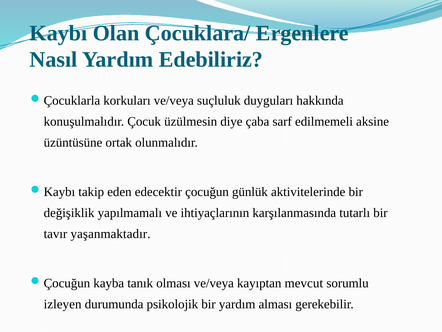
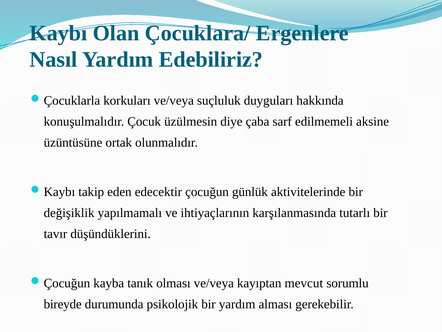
yaşanmaktadır: yaşanmaktadır -> düşündüklerini (111, 233)
izleyen: izleyen -> bireyde (63, 304)
